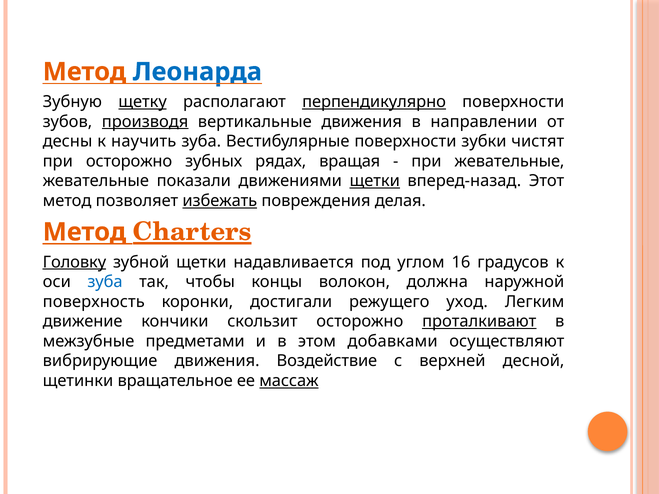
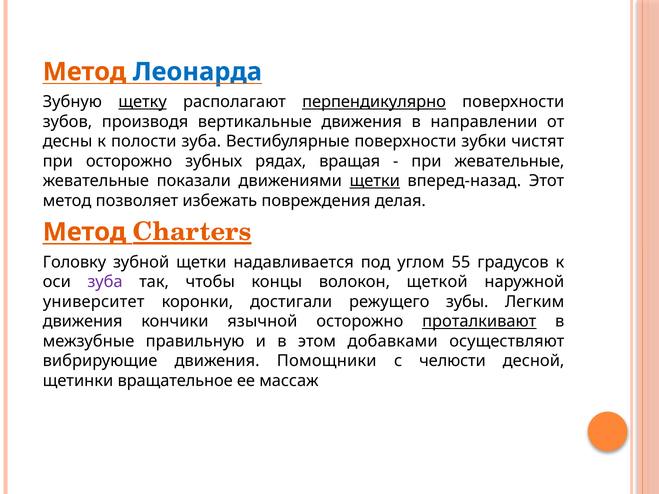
производя underline: present -> none (145, 122)
научить: научить -> полости (144, 141)
избежать underline: present -> none (220, 201)
Головку underline: present -> none (74, 262)
16: 16 -> 55 (461, 262)
зуба colour: blue -> purple (105, 282)
должна: должна -> щеткой (437, 282)
поверхность: поверхность -> университет (94, 302)
уход: уход -> зубы (467, 302)
движение: движение -> движения (83, 322)
скользит: скользит -> язычной (262, 322)
предметами: предметами -> правильную (195, 341)
Воздействие: Воздействие -> Помощники (327, 361)
верхней: верхней -> челюсти (452, 361)
массаж underline: present -> none (289, 381)
